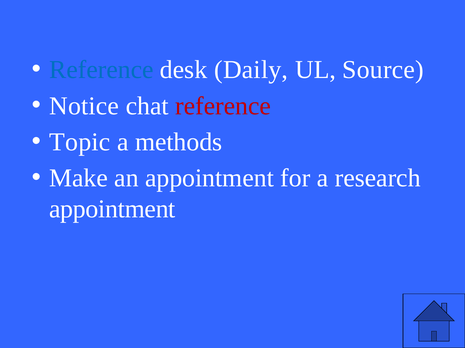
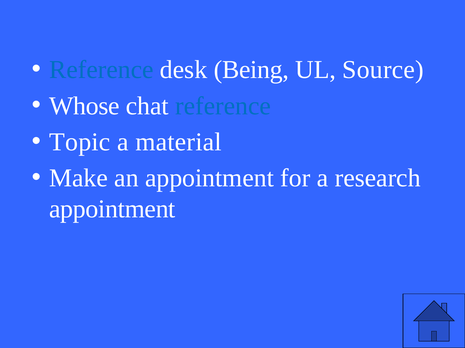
Daily: Daily -> Being (251, 70)
Notice: Notice -> Whose (84, 106)
reference colour: red -> blue (223, 106)
methods: methods -> material (179, 142)
